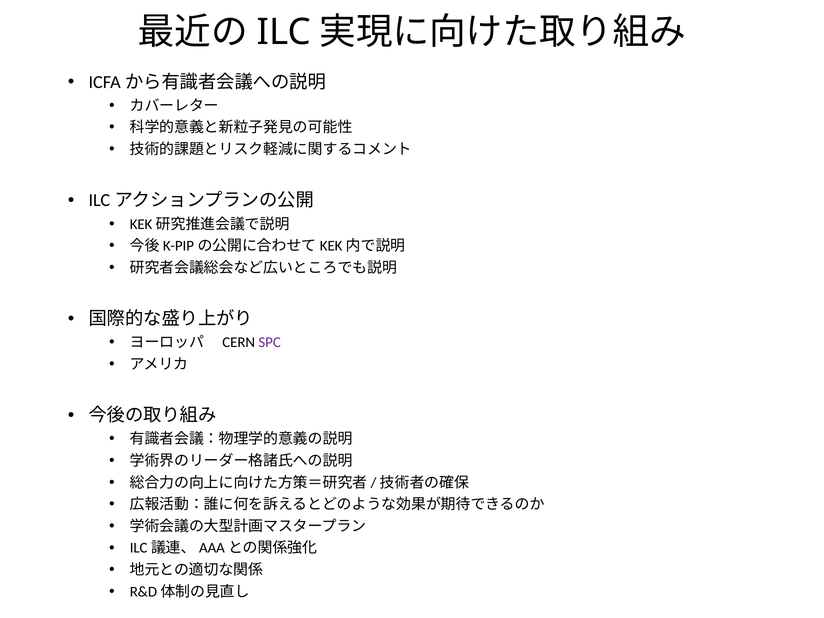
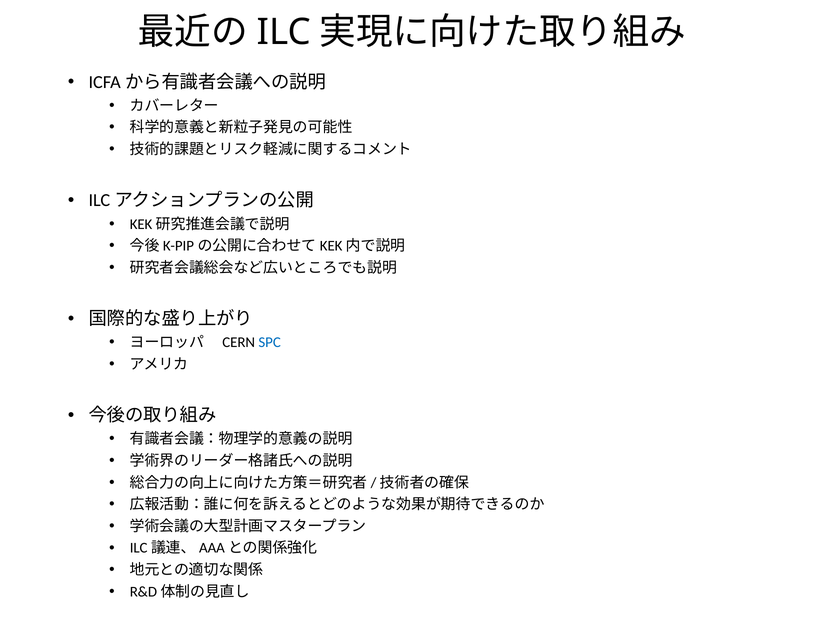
SPC colour: purple -> blue (270, 342)
